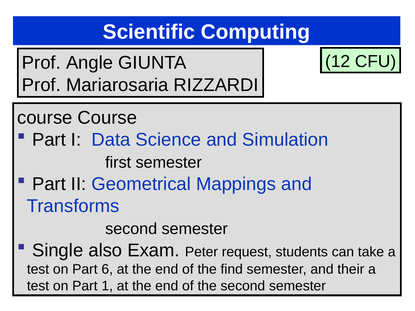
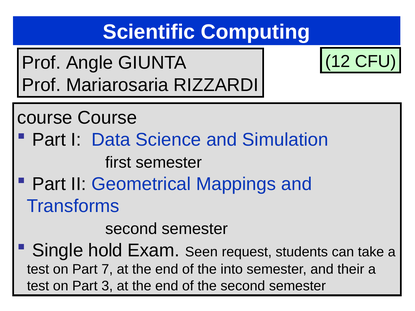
also: also -> hold (105, 251)
Peter: Peter -> Seen (201, 252)
6: 6 -> 7 (107, 270)
find: find -> into (232, 270)
1: 1 -> 3 (107, 286)
